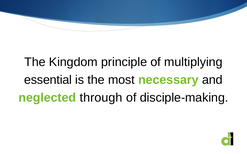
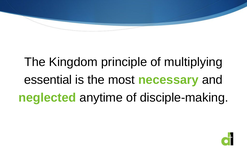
through: through -> anytime (101, 98)
